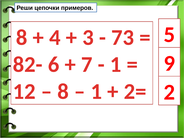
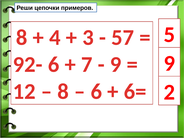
73: 73 -> 57 (123, 38)
82-: 82- -> 92- (28, 65)
1: 1 -> 9 (116, 65)
1: 1 -> 6 (96, 92)
2=: 2= -> 6= (135, 92)
